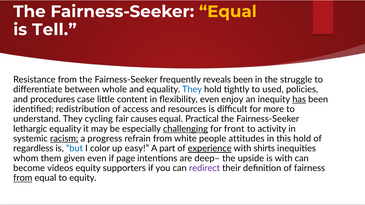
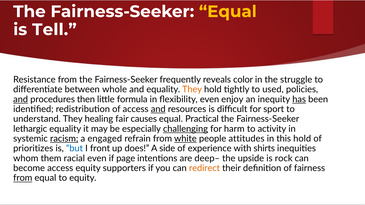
reveals been: been -> color (243, 80)
They colour: blue -> orange (192, 90)
and underline: none -> present (21, 99)
case: case -> then (86, 99)
content: content -> formula (132, 99)
and underline: none -> present (158, 109)
more: more -> sport (274, 109)
cycling: cycling -> healing (99, 119)
front: front -> harm (234, 129)
progress: progress -> engaged (105, 139)
white underline: none -> present (185, 139)
regardless: regardless -> prioritizes (33, 149)
color: color -> front (100, 149)
easy: easy -> does (137, 149)
part: part -> side (167, 149)
experience underline: present -> none (210, 149)
given: given -> racial (74, 159)
is with: with -> rock (284, 159)
become videos: videos -> access (60, 168)
redirect colour: purple -> orange (204, 168)
